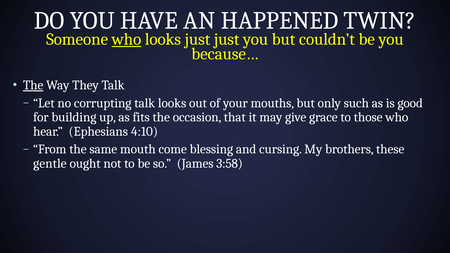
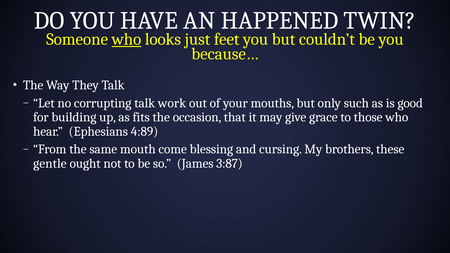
just just: just -> feet (227, 39)
The underline: present -> none (33, 85)
talk looks: looks -> work (172, 103)
4:10: 4:10 -> 4:89 (145, 132)
3:58: 3:58 -> 3:87 (229, 164)
